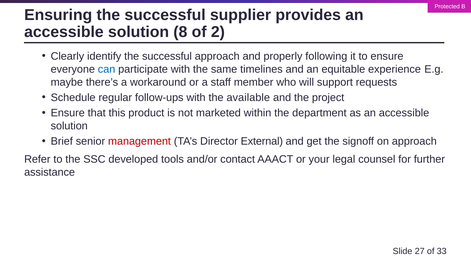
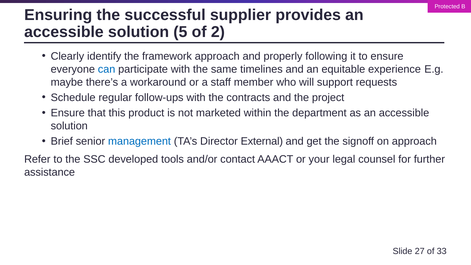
8: 8 -> 5 (180, 32)
identify the successful: successful -> framework (167, 56)
available: available -> contracts (248, 98)
management colour: red -> blue (139, 141)
